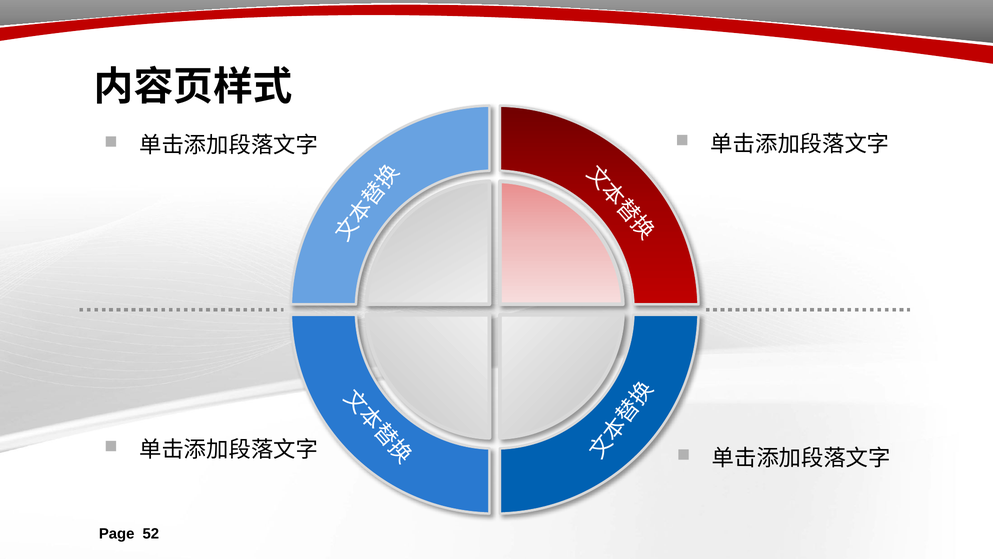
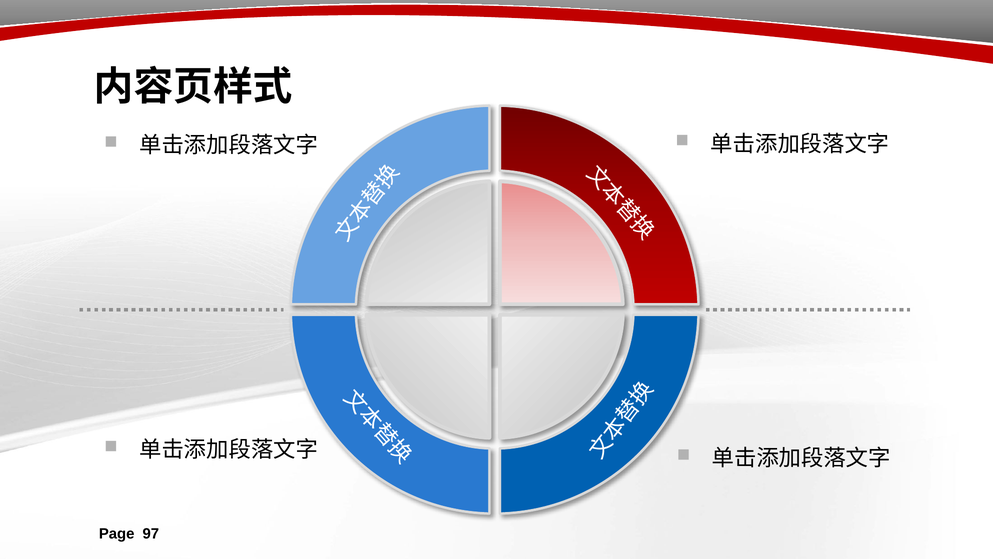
52: 52 -> 97 (151, 534)
